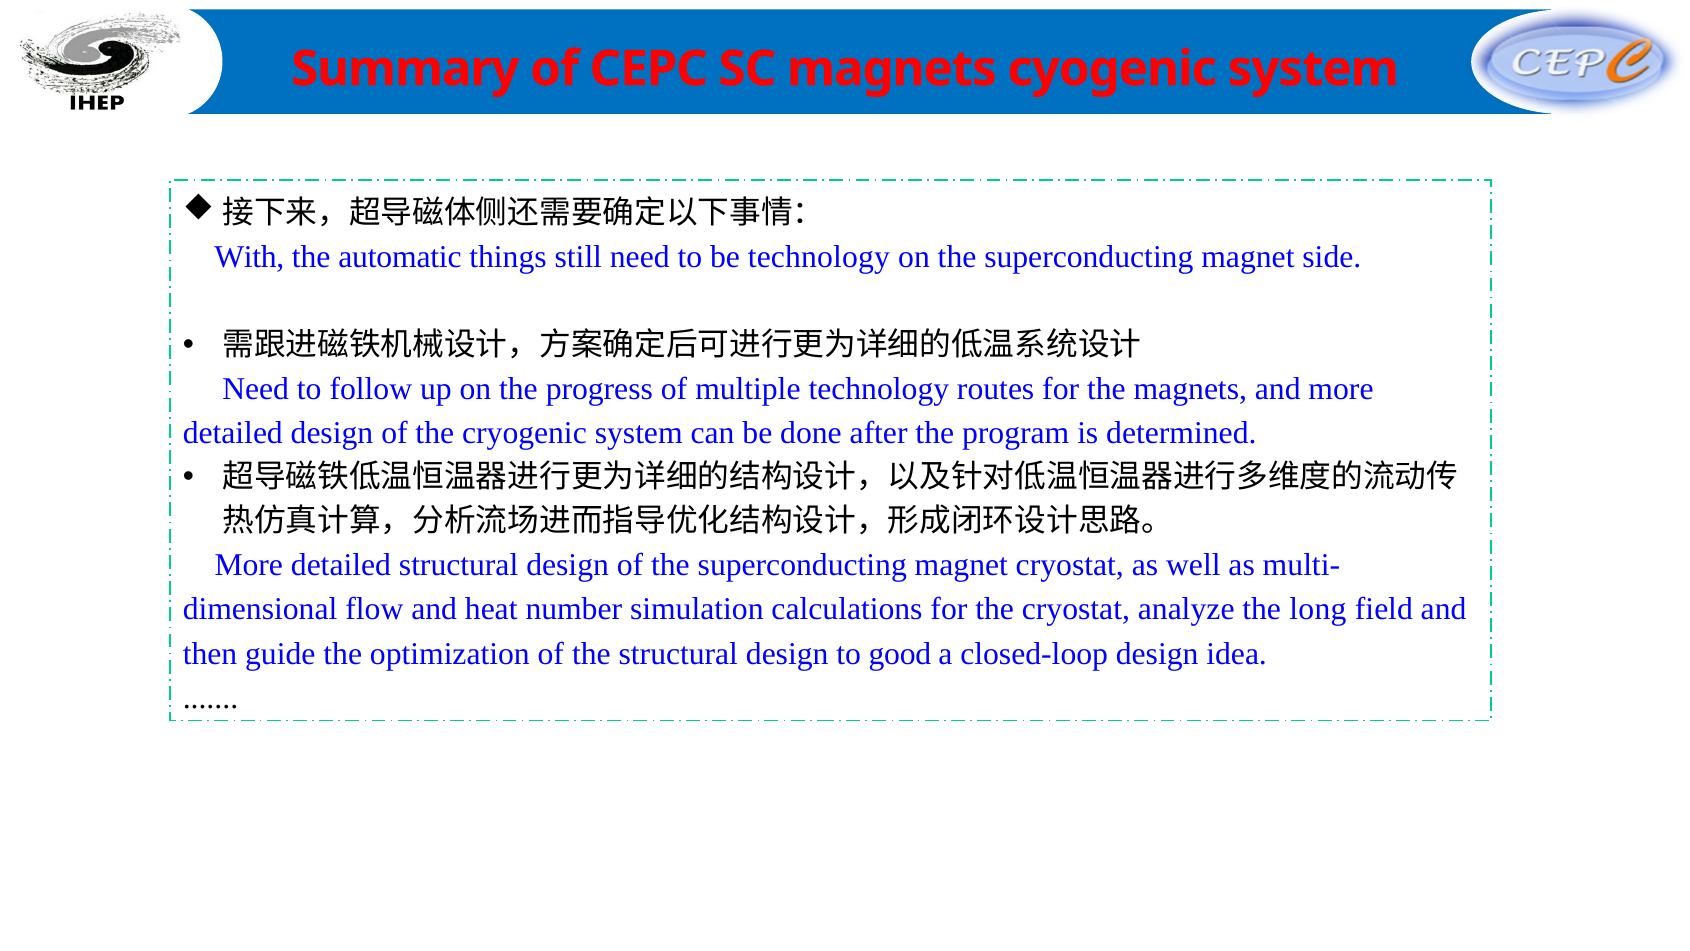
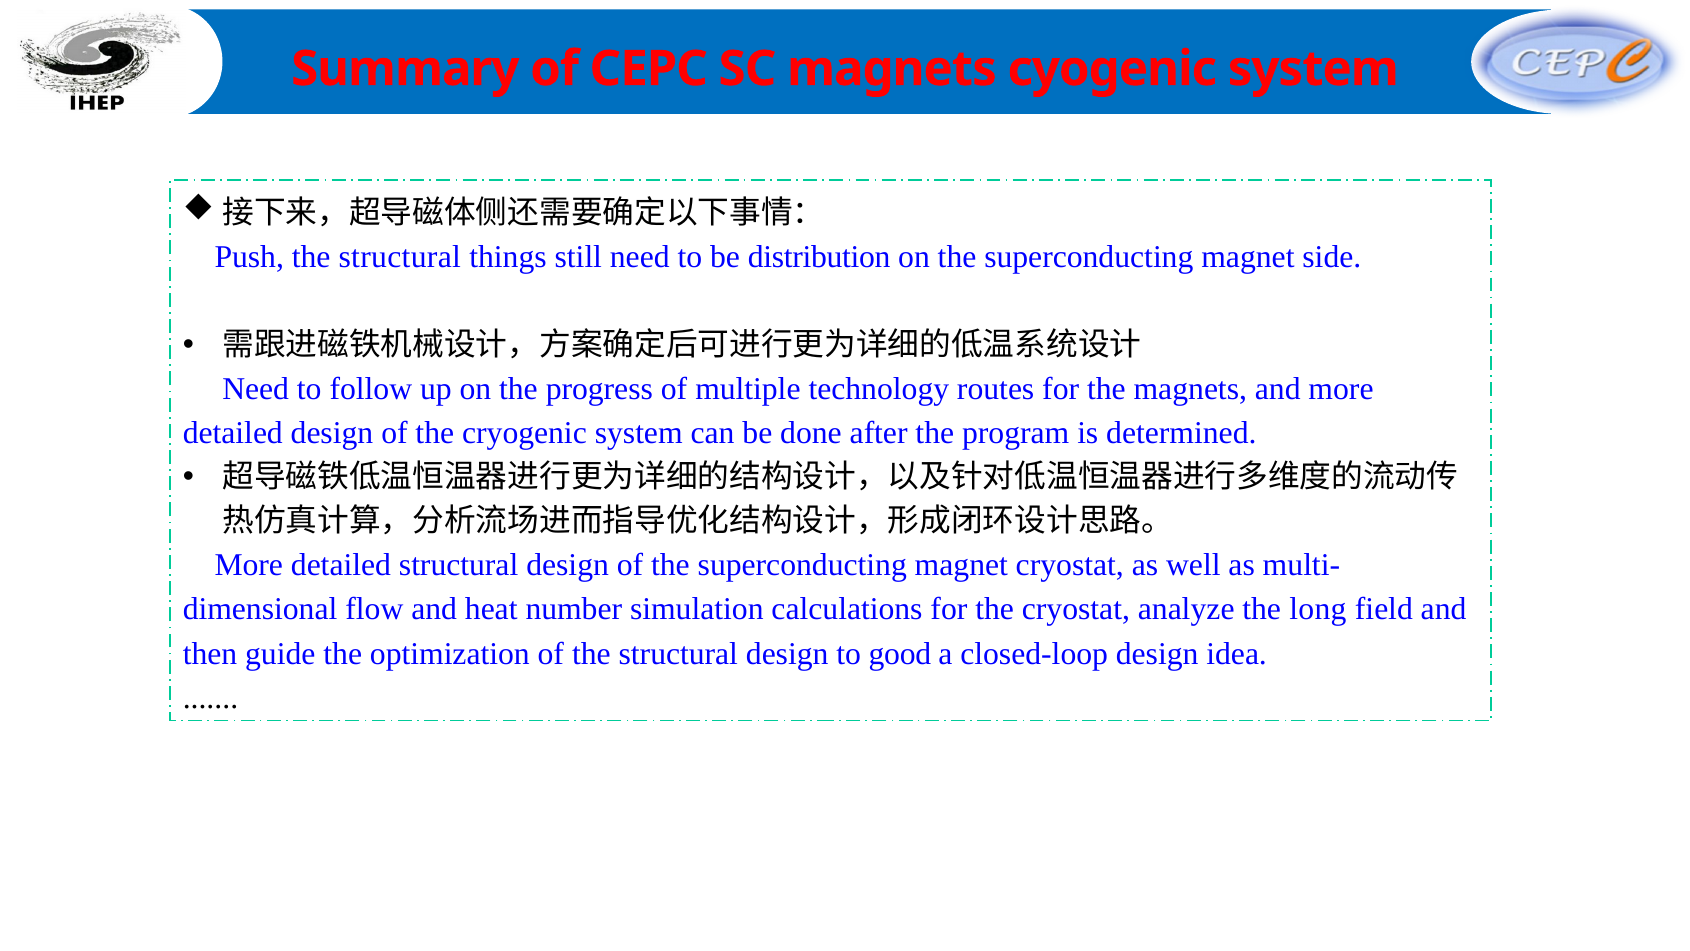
With: With -> Push (249, 257)
automatic: automatic -> structural (400, 257)
be technology: technology -> distribution (819, 257)
